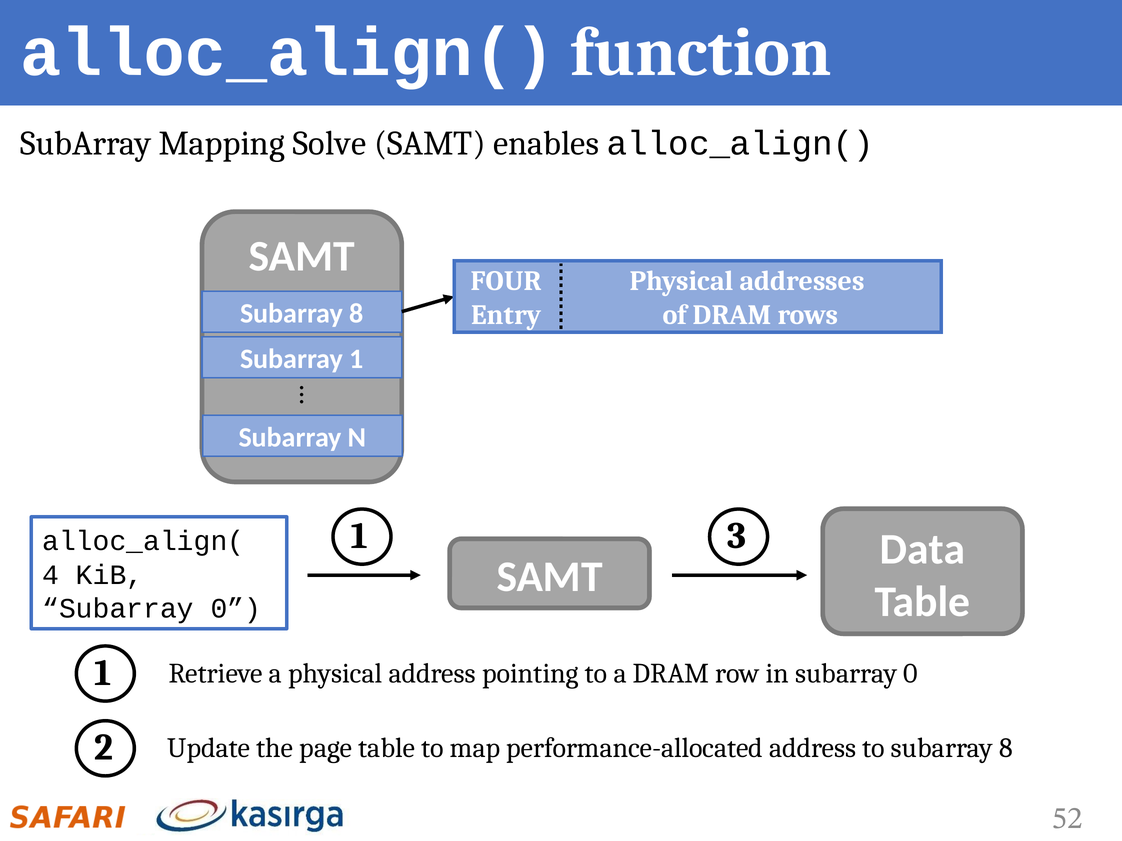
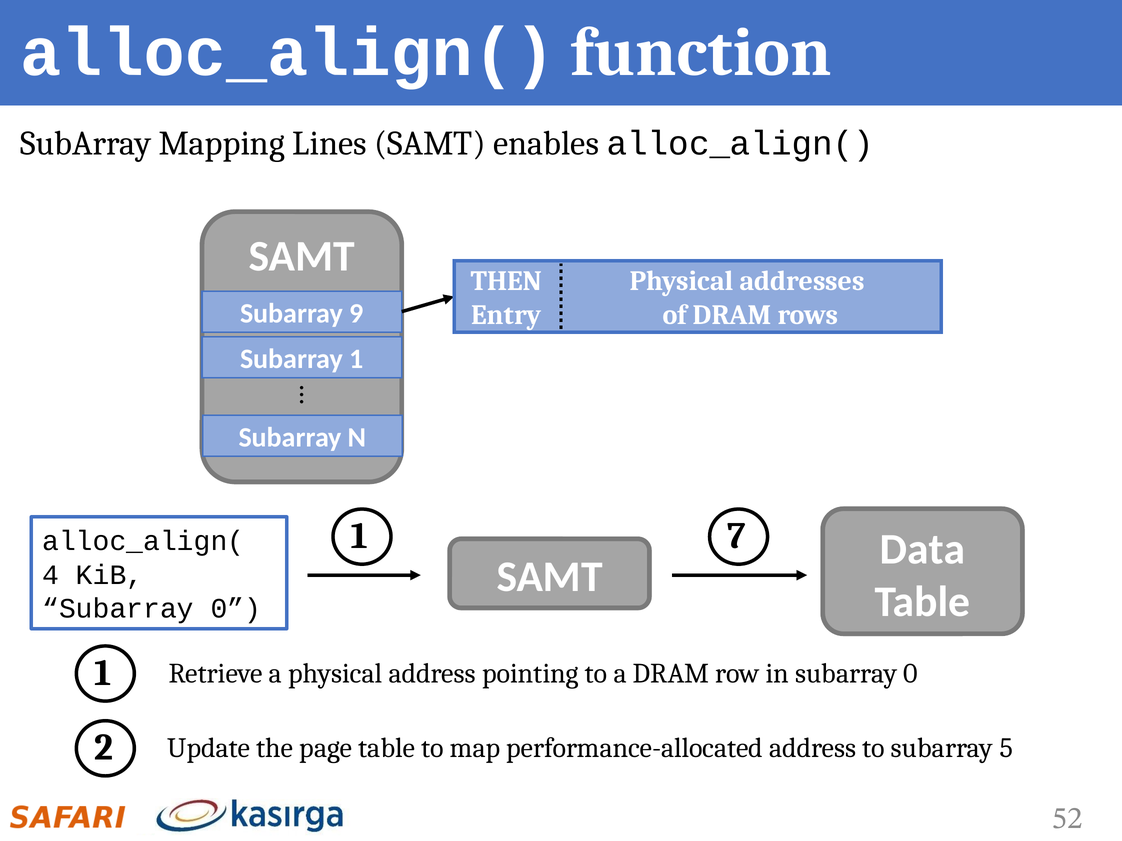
Solve: Solve -> Lines (330, 143)
FOUR: FOUR -> THEN (506, 281)
8: 8 -> 9 (356, 314)
3: 3 -> 7 (737, 536)
to subarray 8: 8 -> 5 (1006, 749)
